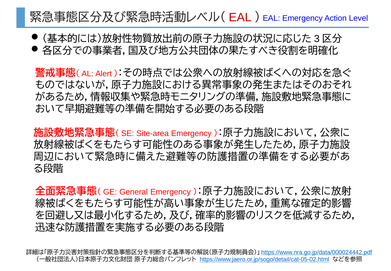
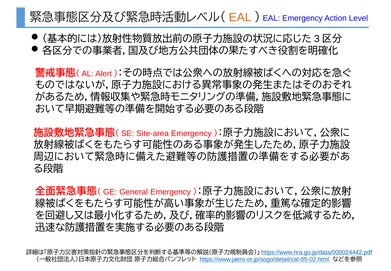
EAL colour: red -> orange (240, 17)
